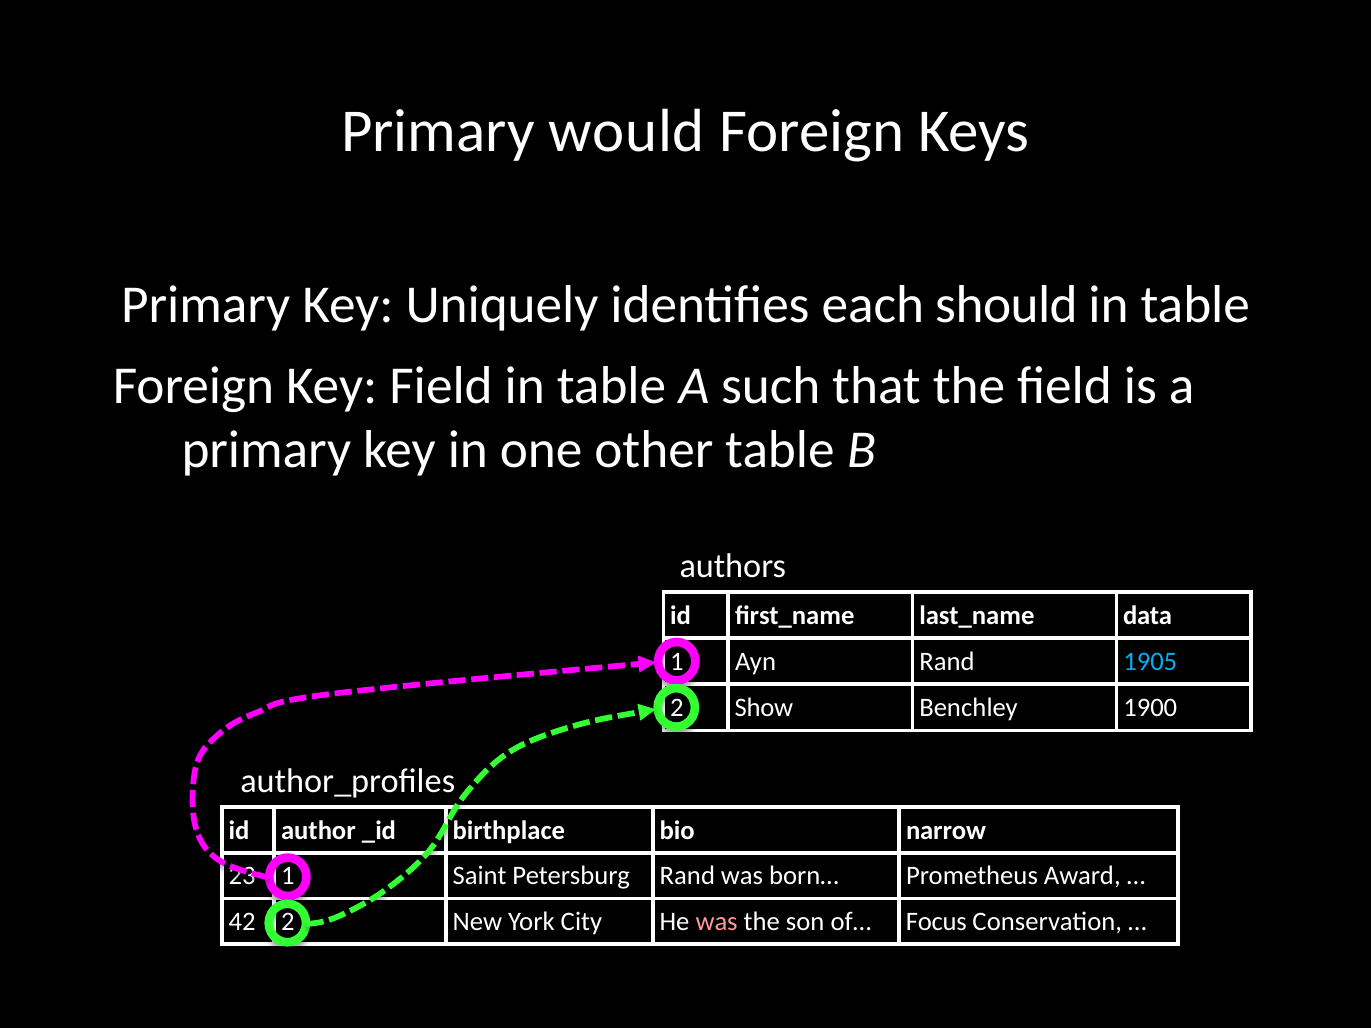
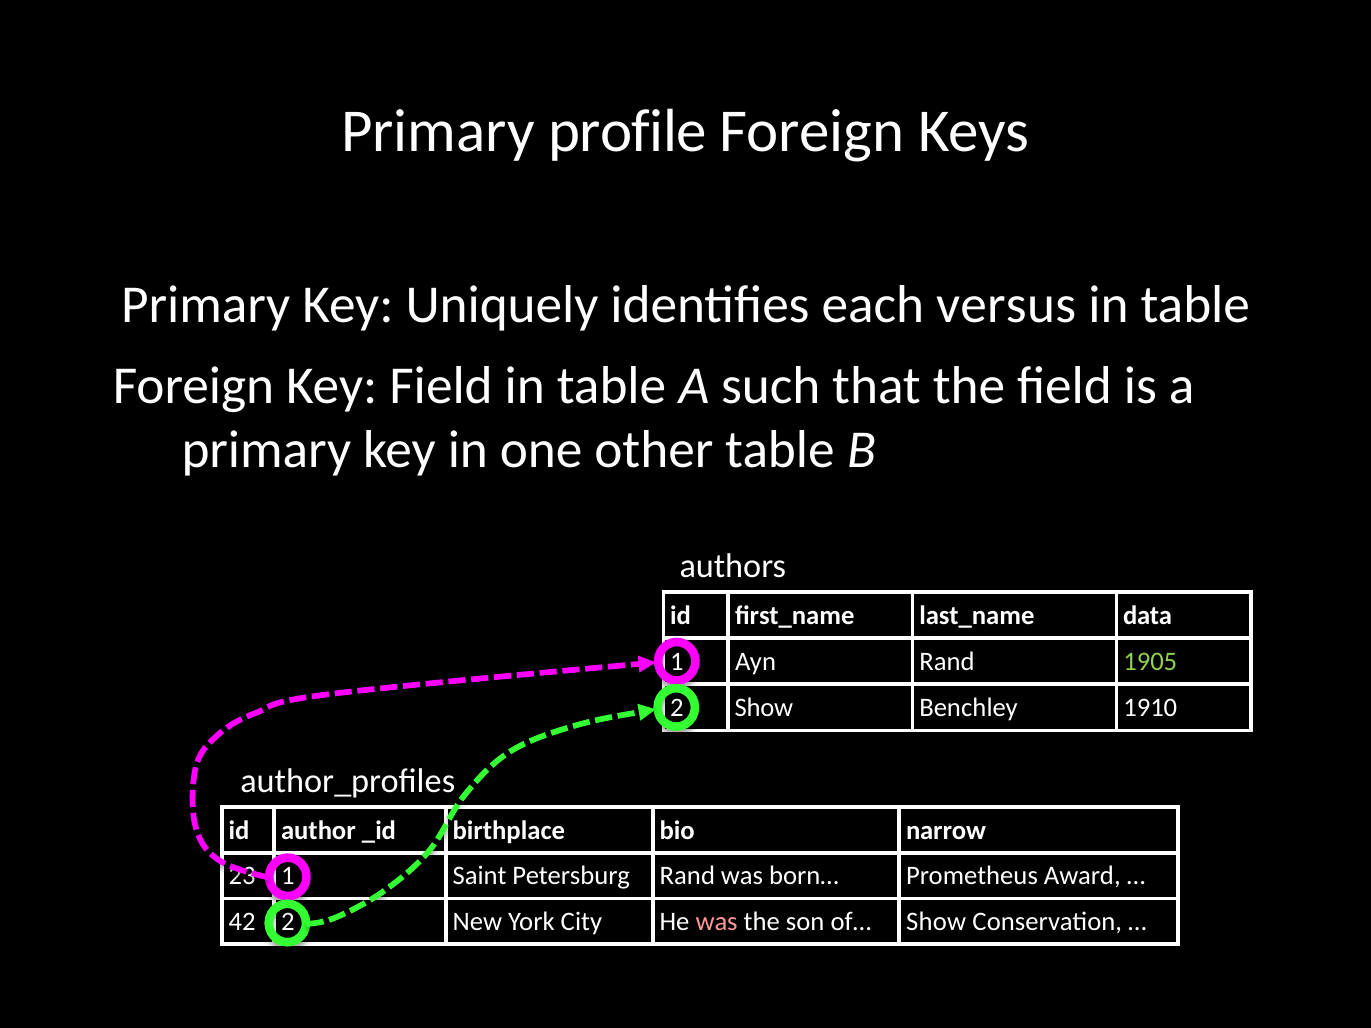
would: would -> profile (627, 131)
should: should -> versus (1006, 305)
1905 colour: light blue -> light green (1150, 662)
1900: 1900 -> 1910 (1150, 708)
of… Focus: Focus -> Show (936, 922)
